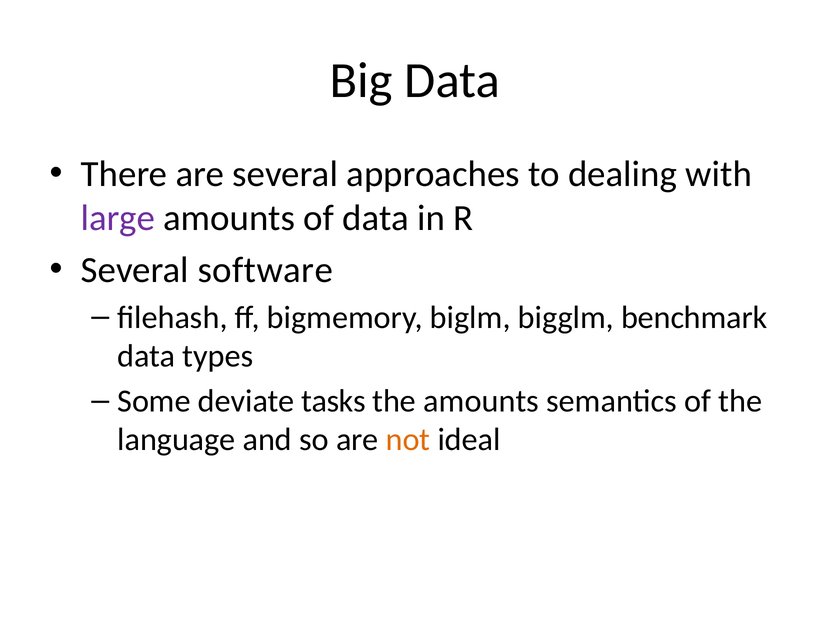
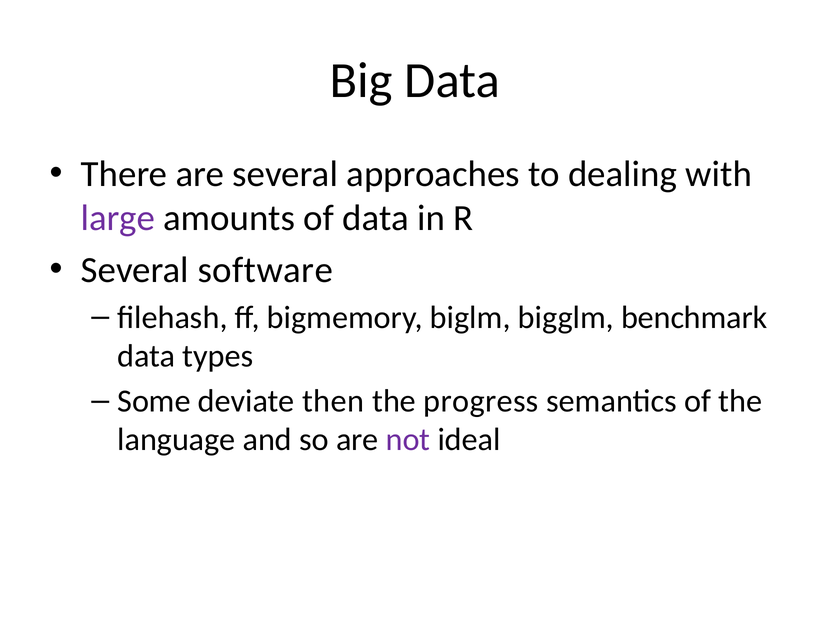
tasks: tasks -> then (333, 402)
the amounts: amounts -> progress (481, 402)
not colour: orange -> purple (408, 440)
